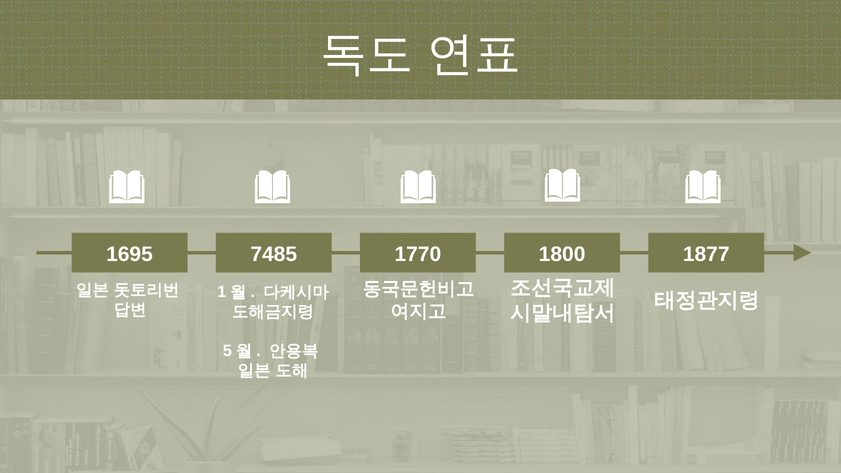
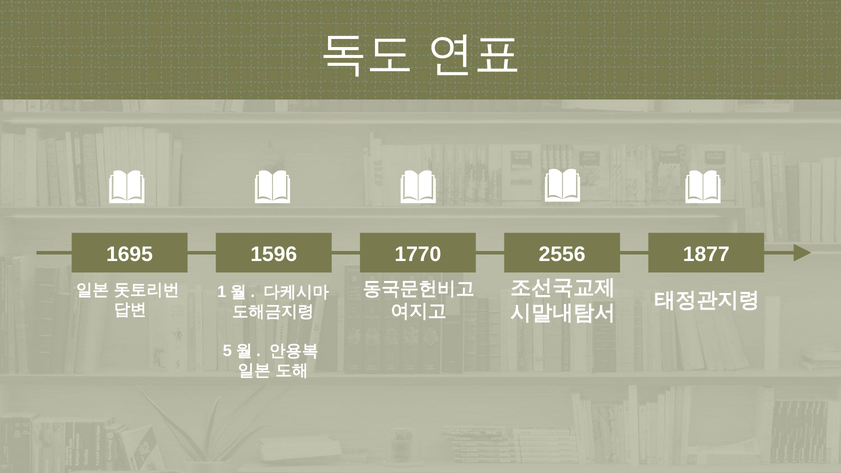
7485: 7485 -> 1596 (274, 254)
1800: 1800 -> 2556 (562, 254)
